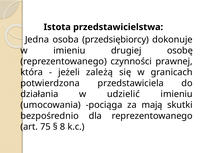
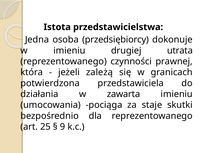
osobę: osobę -> utrata (180, 51)
udzielić: udzielić -> zawarta (123, 95)
mają: mają -> staje (152, 105)
75: 75 -> 25 (45, 127)
8: 8 -> 9 (63, 127)
